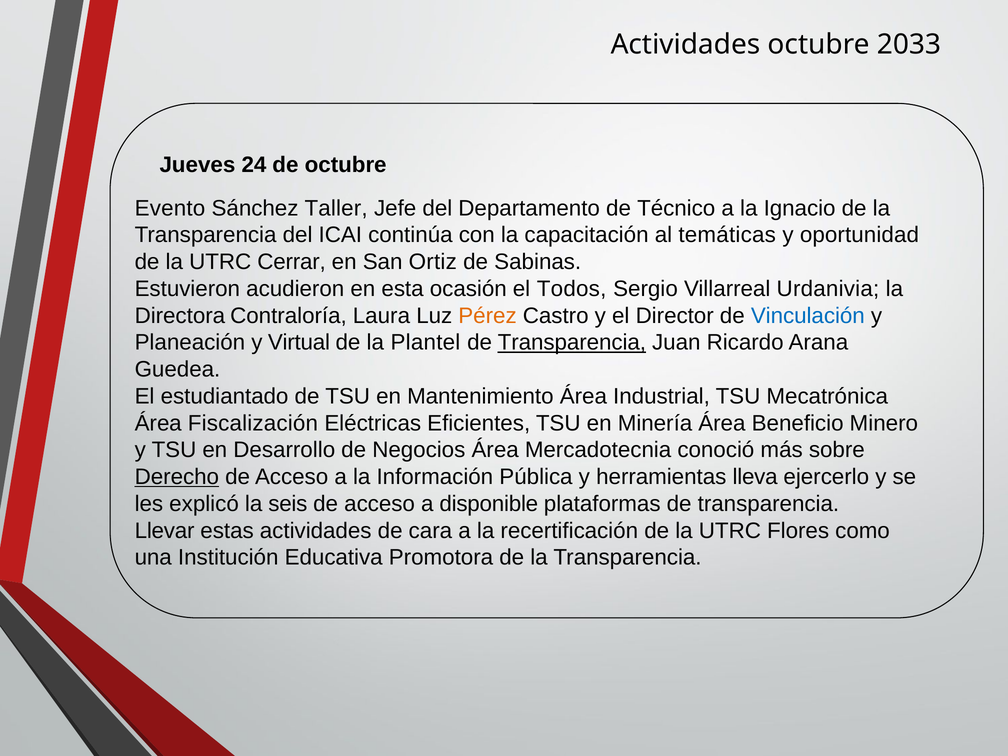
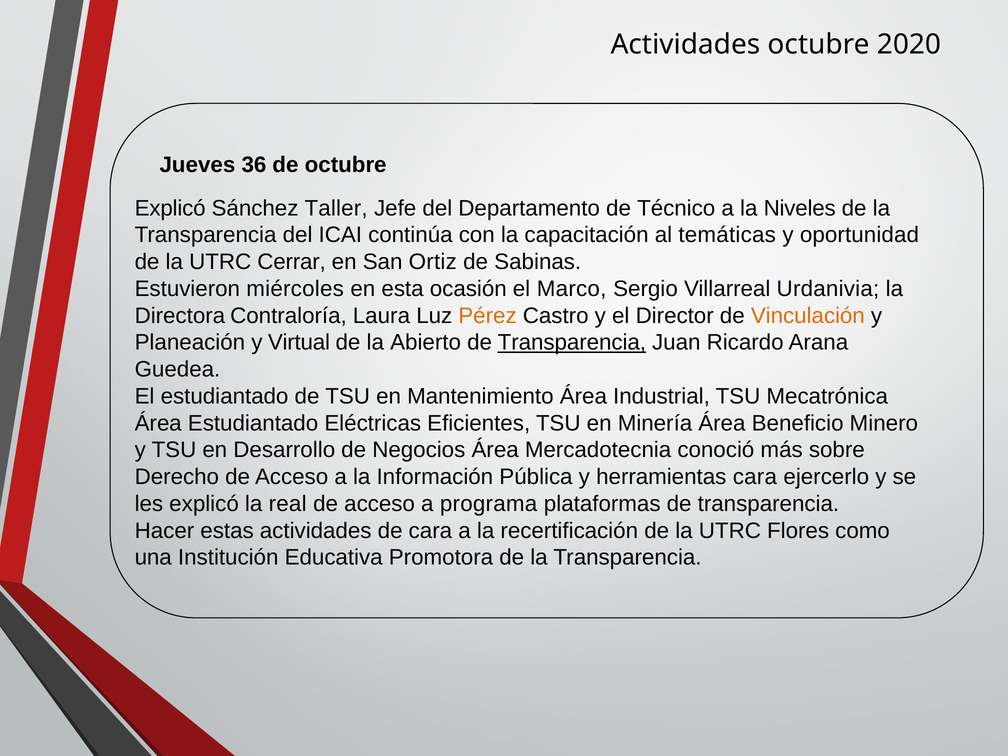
2033: 2033 -> 2020 (909, 45)
24: 24 -> 36 (254, 165)
Evento: Evento -> Explicó (170, 208)
Ignacio: Ignacio -> Niveles (800, 208)
acudieron: acudieron -> miércoles (295, 289)
Todos: Todos -> Marco (572, 289)
Vinculación colour: blue -> orange (808, 316)
Plantel: Plantel -> Abierto (426, 343)
Área Fiscalización: Fiscalización -> Estudiantado (253, 423)
Derecho underline: present -> none (177, 477)
herramientas lleva: lleva -> cara (755, 477)
seis: seis -> real (288, 504)
disponible: disponible -> programa (489, 504)
Llevar: Llevar -> Hacer (164, 531)
